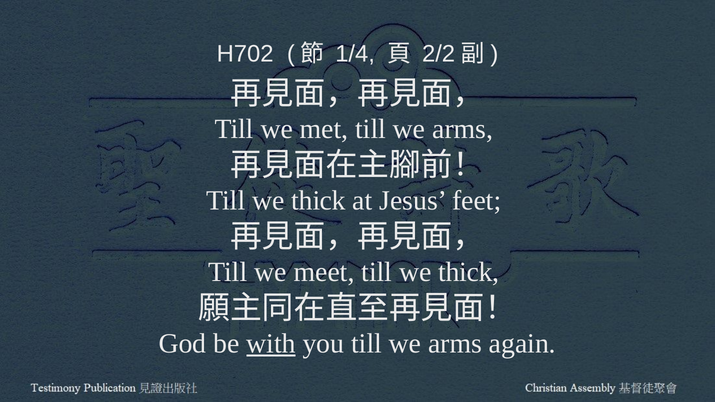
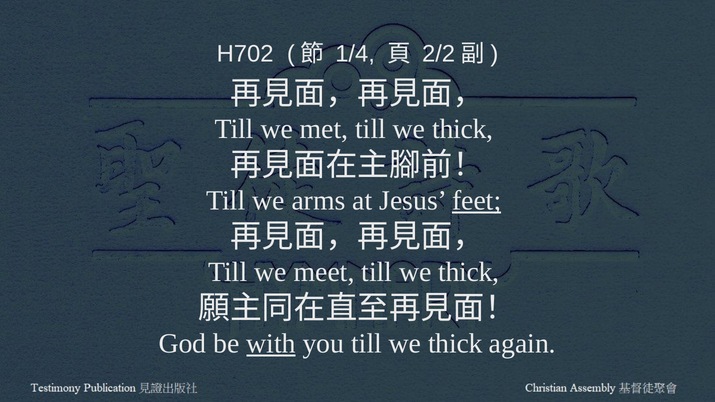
met till we arms: arms -> thick (463, 129)
thick: thick -> arms (319, 201)
feet underline: none -> present (477, 201)
you till we arms: arms -> thick (455, 344)
